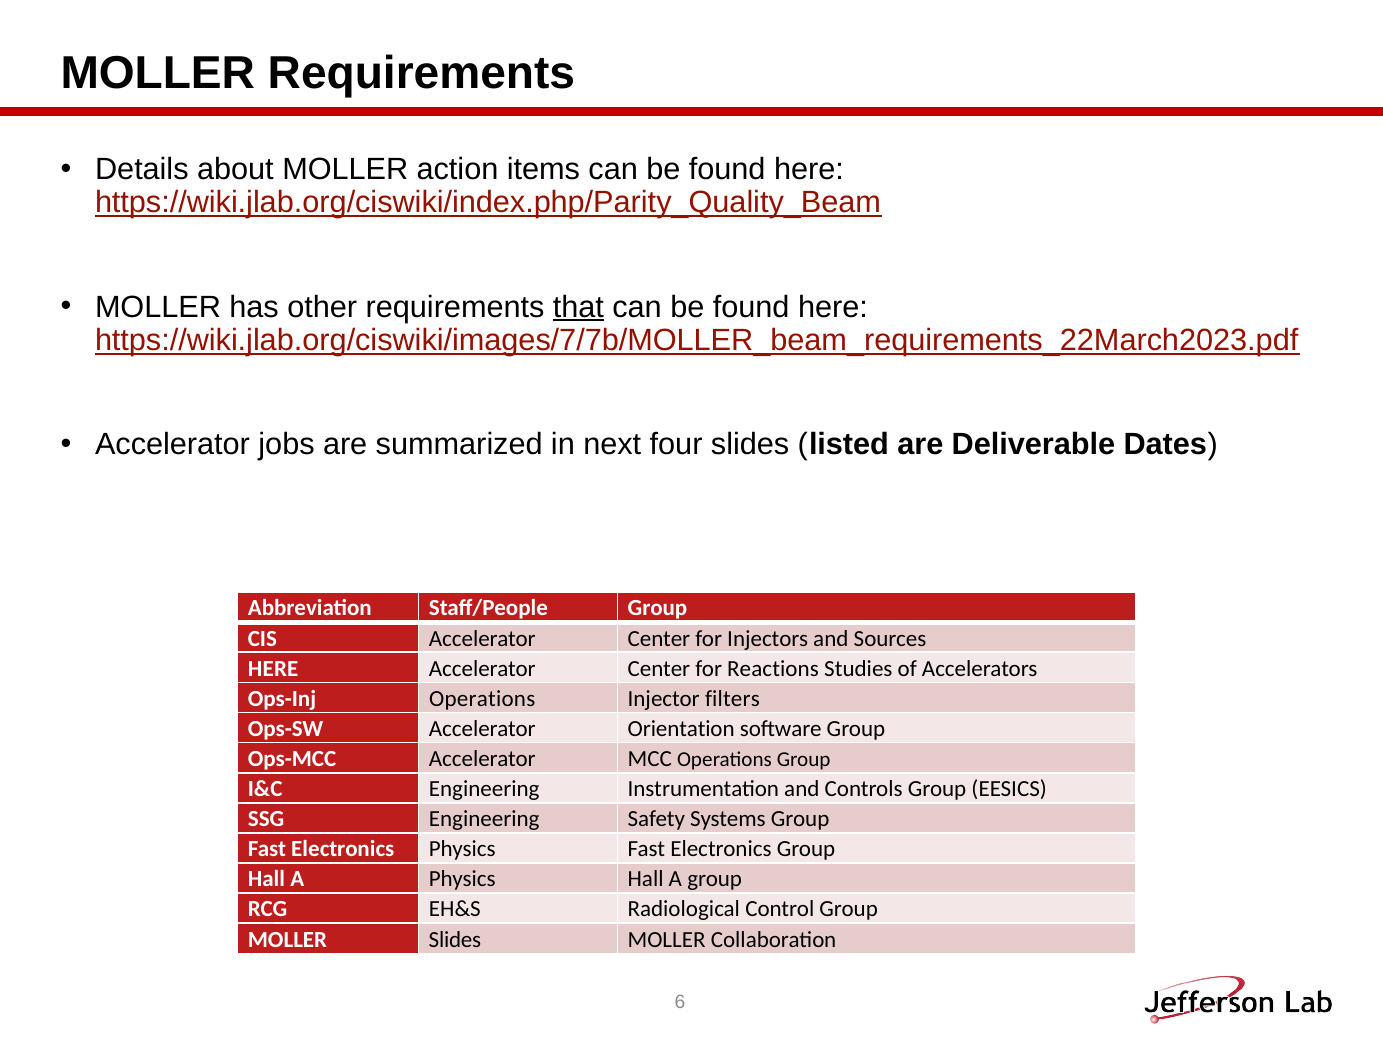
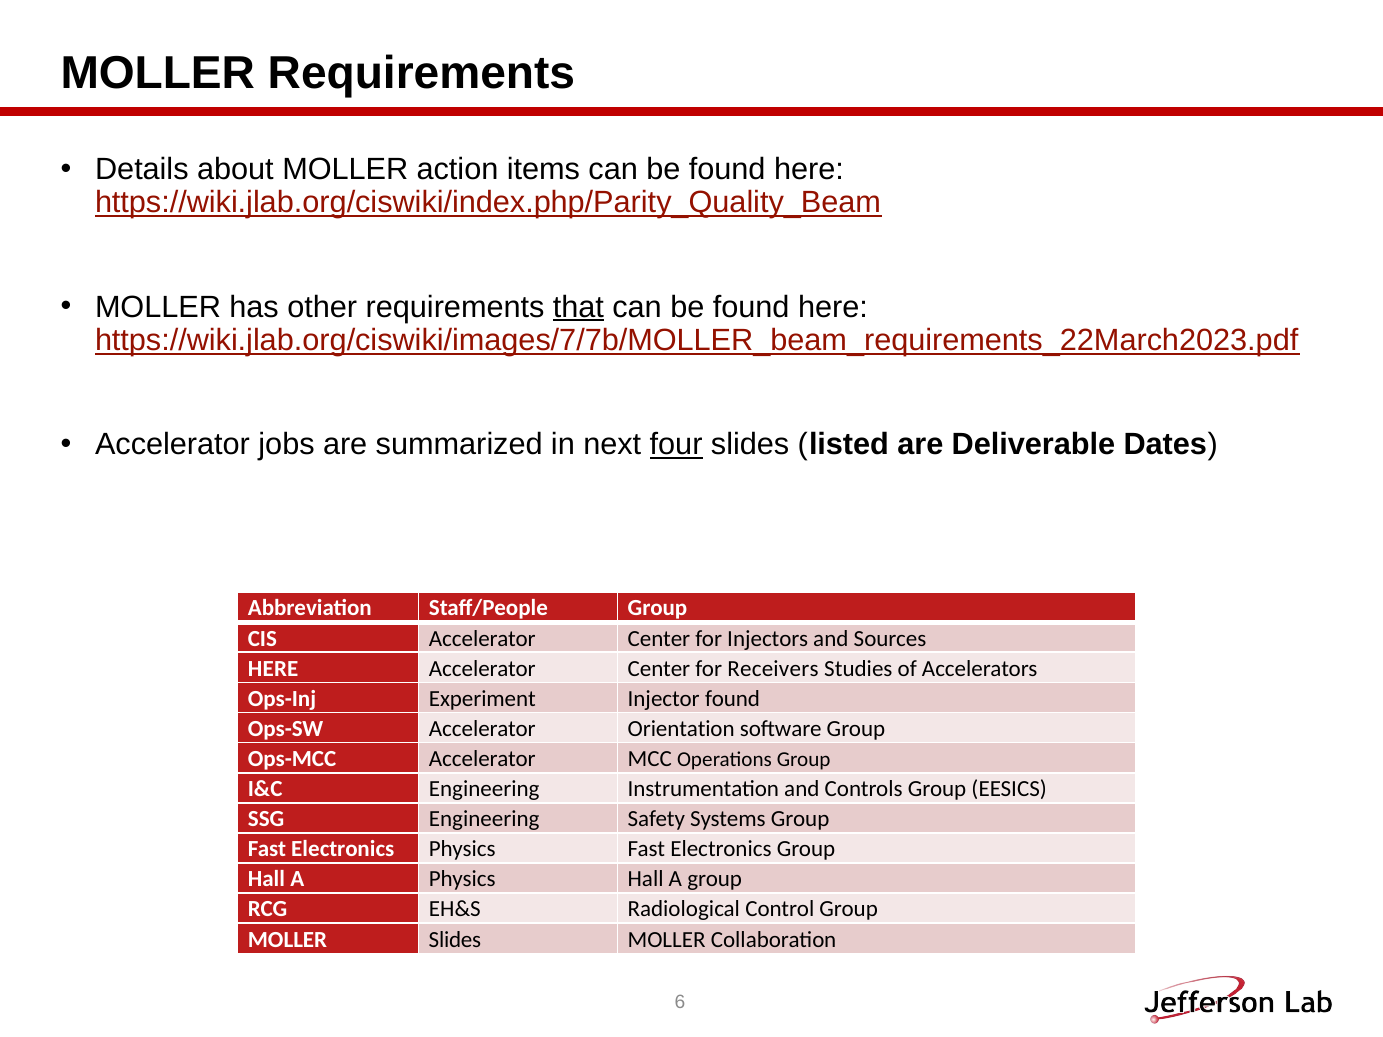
four underline: none -> present (676, 445)
Reactions: Reactions -> Receivers (773, 669)
Ops-Inj Operations: Operations -> Experiment (482, 699)
Injector filters: filters -> found (733, 699)
